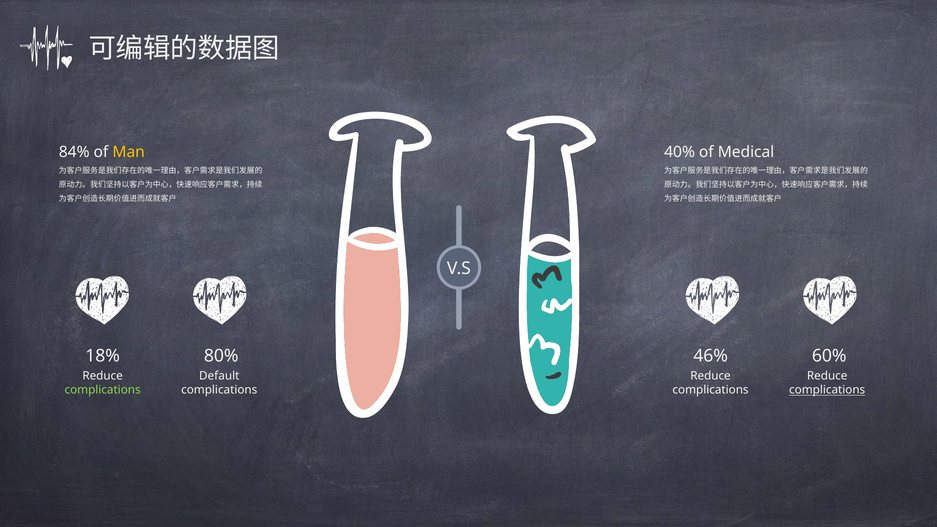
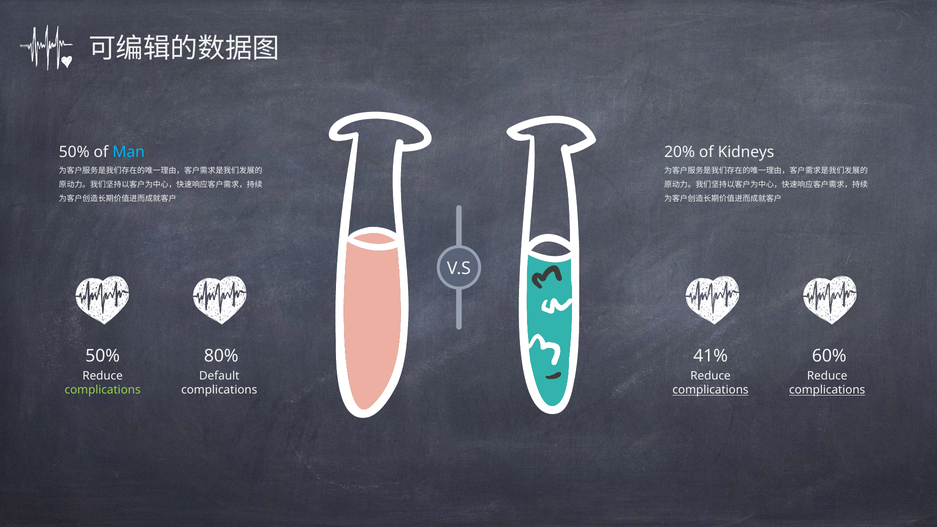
84%: 84% -> 50% (74, 152)
Man colour: yellow -> light blue (129, 152)
40%: 40% -> 20% (680, 152)
Medical: Medical -> Kidneys (746, 152)
18%: 18% -> 50% (103, 356)
46%: 46% -> 41% (711, 356)
complications underline: none -> present (711, 390)
